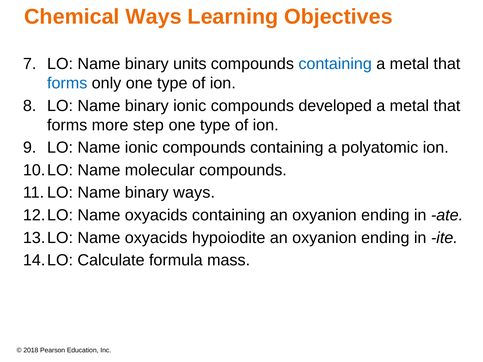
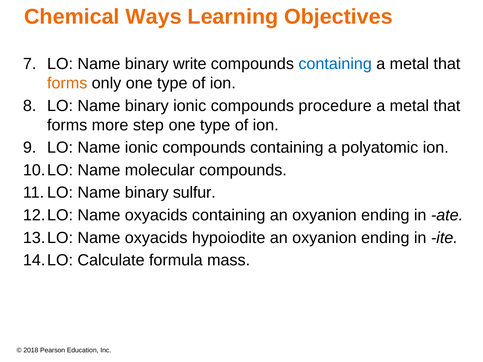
units: units -> write (190, 64)
forms colour: blue -> orange (67, 83)
developed: developed -> procedure (335, 106)
binary ways: ways -> sulfur (194, 193)
